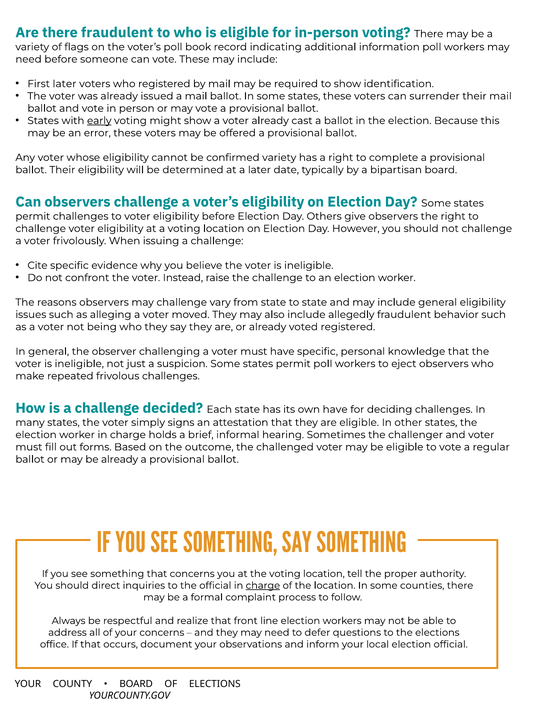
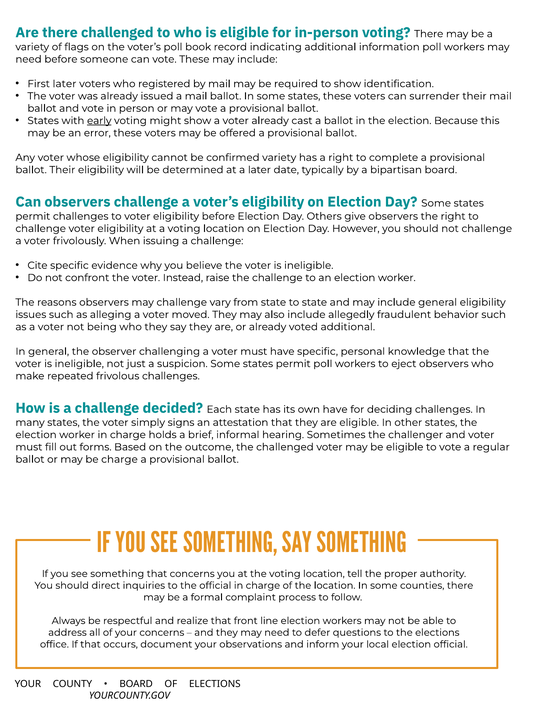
there fraudulent: fraudulent -> challenged (117, 33)
voted registered: registered -> additional (348, 327)
be already: already -> charge (119, 460)
charge underline: present -> none (263, 586)
